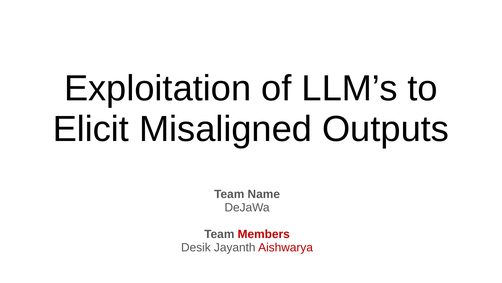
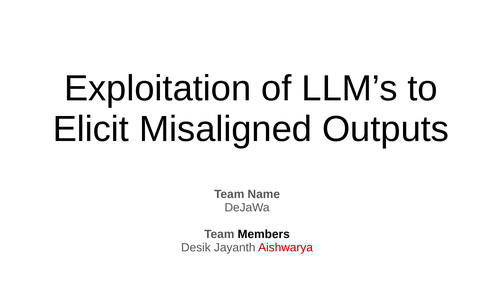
Members colour: red -> black (264, 234)
